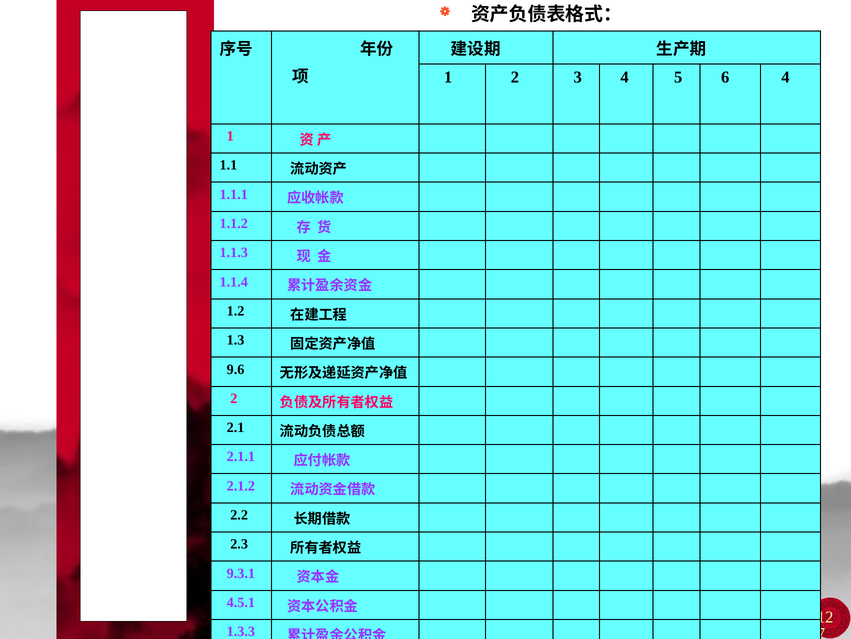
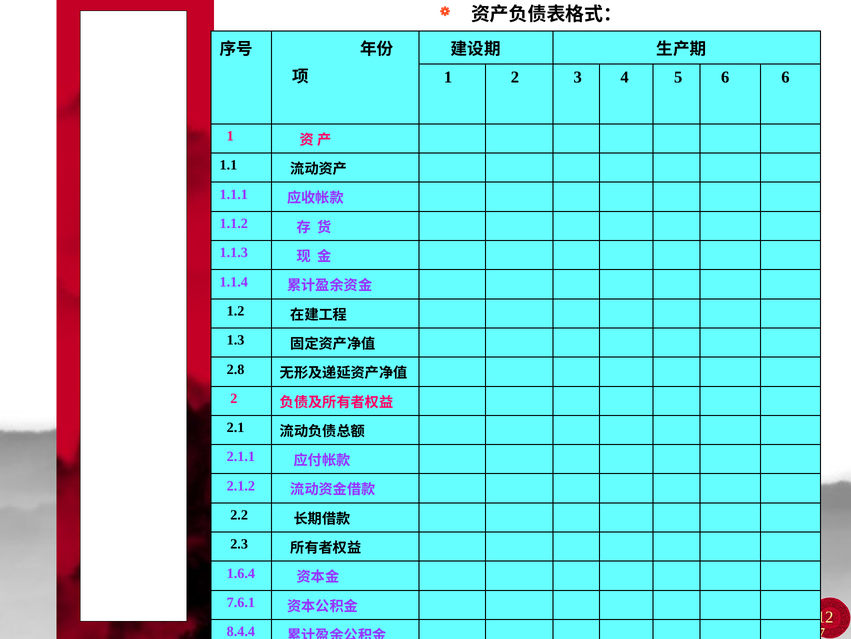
6 4: 4 -> 6 (785, 77)
9.6: 9.6 -> 2.8 (236, 369)
9.3.1: 9.3.1 -> 1.6.4 (241, 573)
4.5.1: 4.5.1 -> 7.6.1 (241, 602)
1.3.3: 1.3.3 -> 8.4.4 (241, 631)
